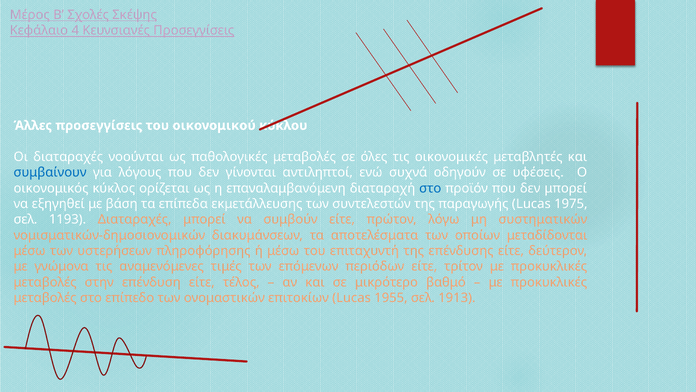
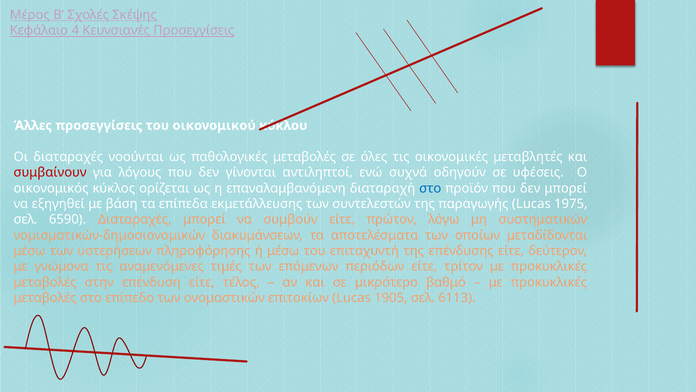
συμβαίνουν colour: blue -> red (50, 172)
1193: 1193 -> 6590 (68, 219)
1955: 1955 -> 1905 (391, 298)
1913: 1913 -> 6113 (457, 298)
